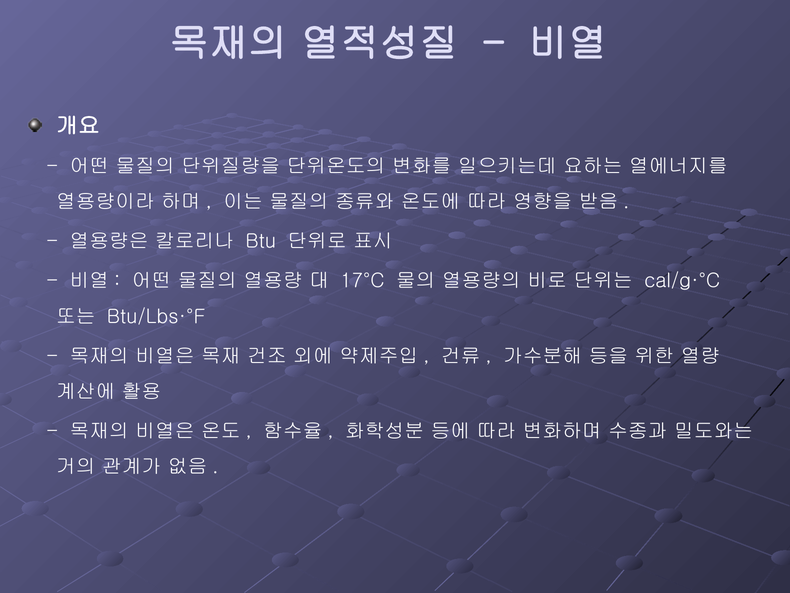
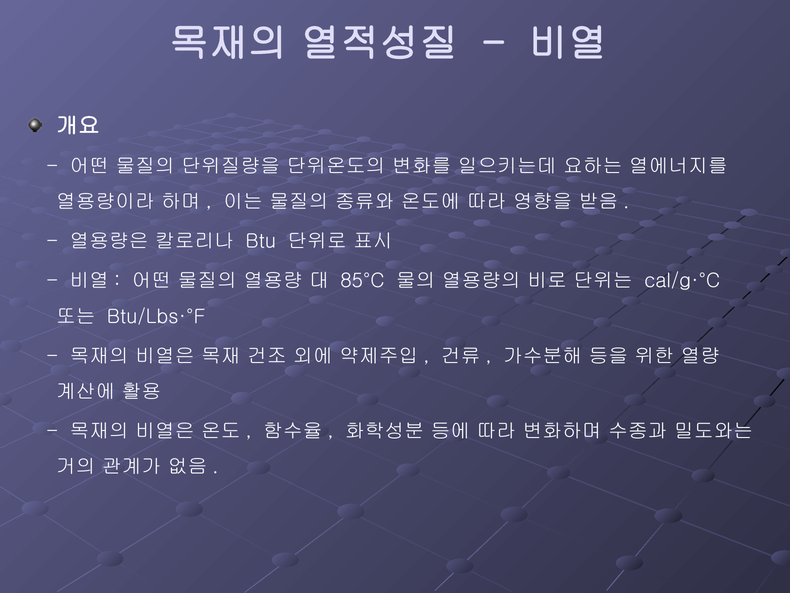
17°C: 17°C -> 85°C (362, 281)
